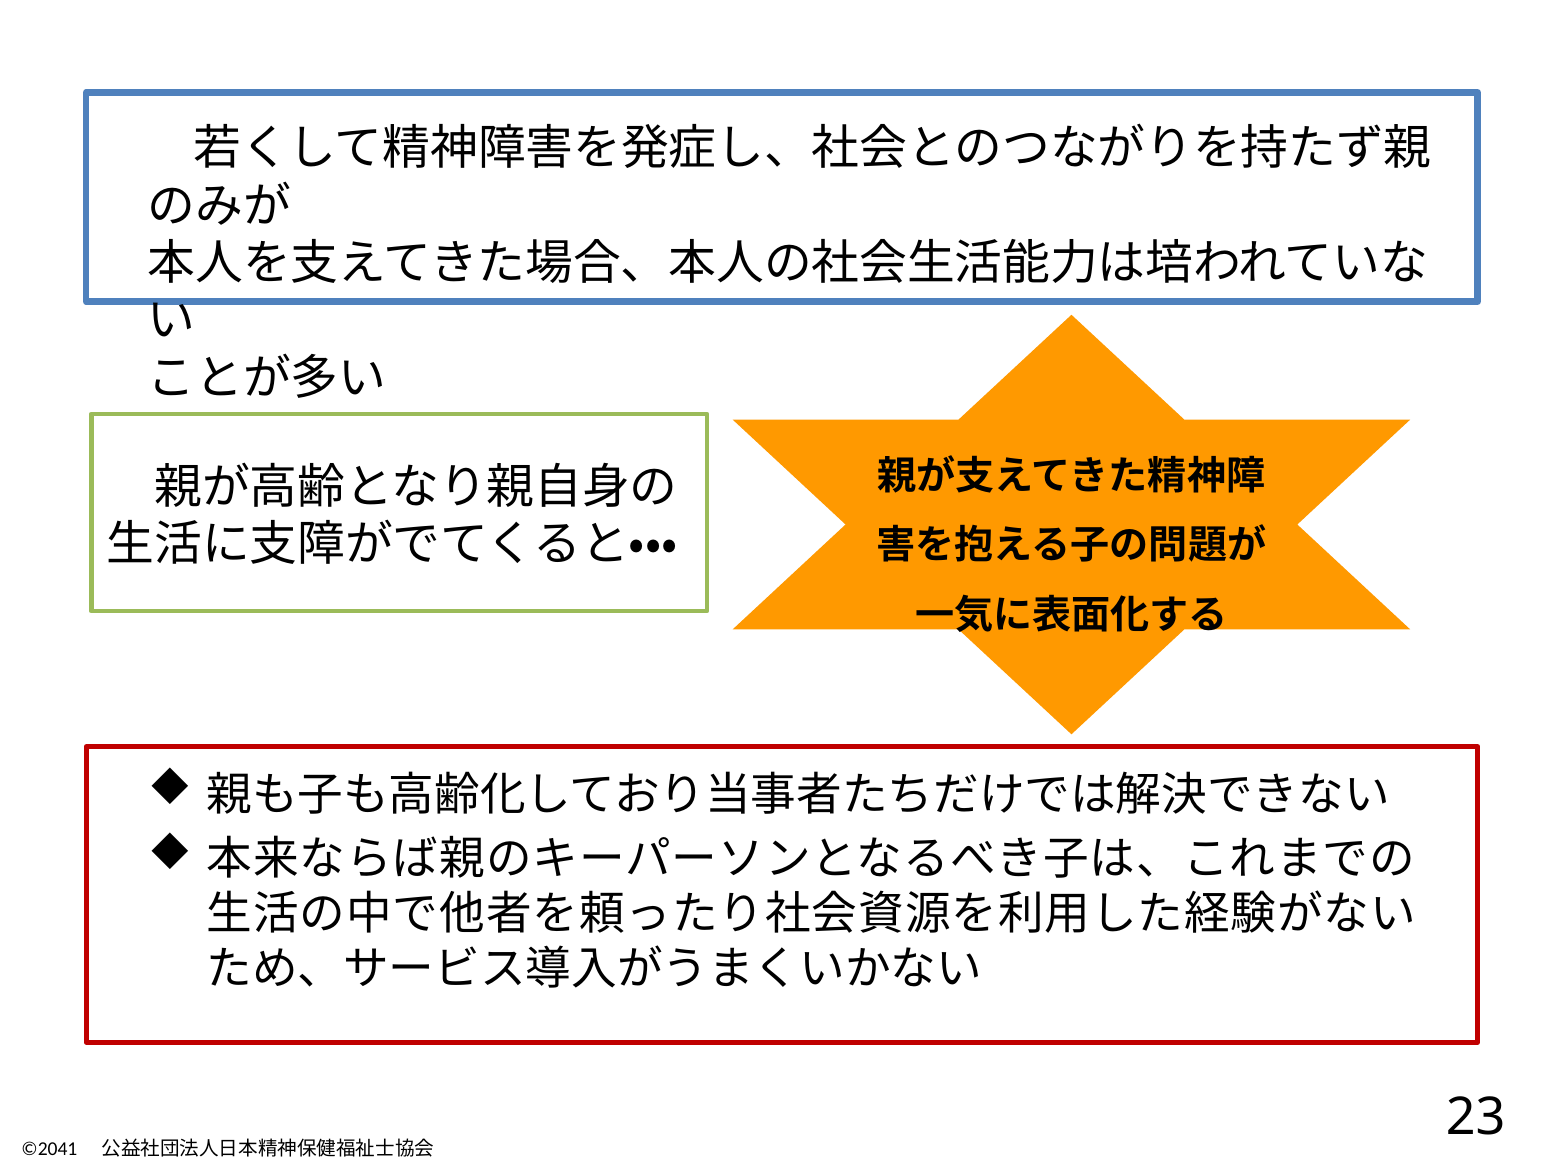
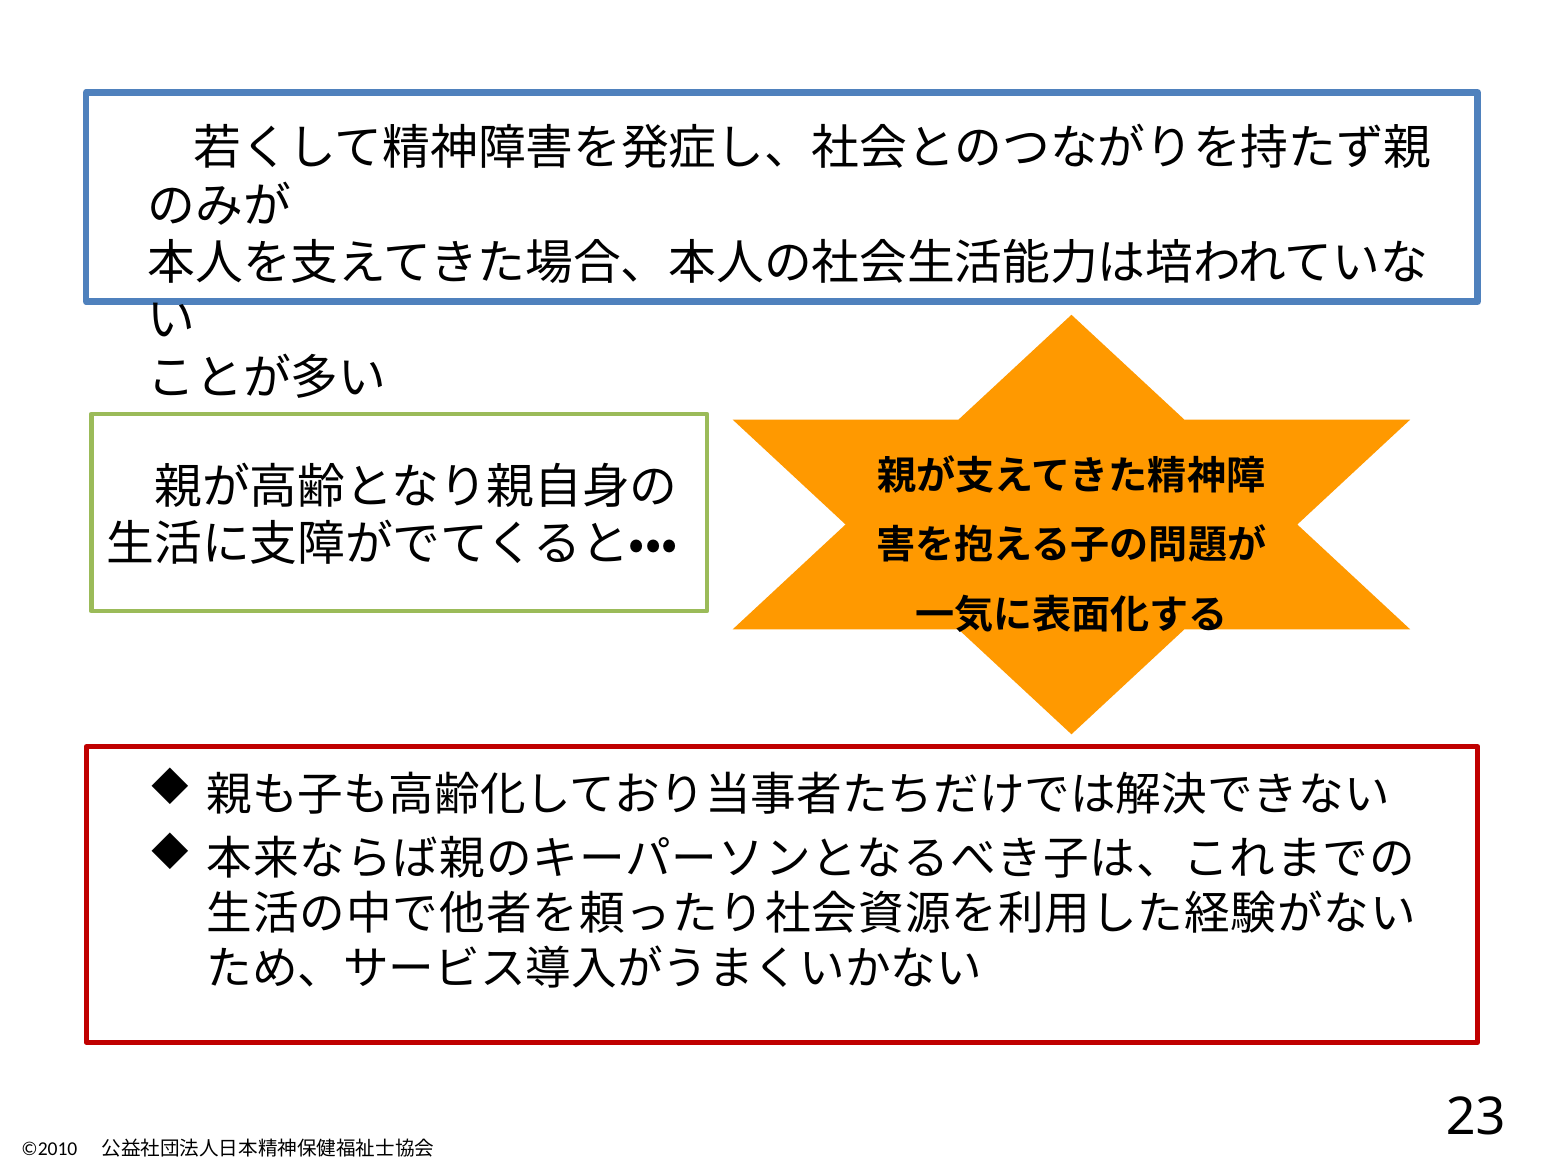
©2041: ©2041 -> ©2010 (49, 1149)
